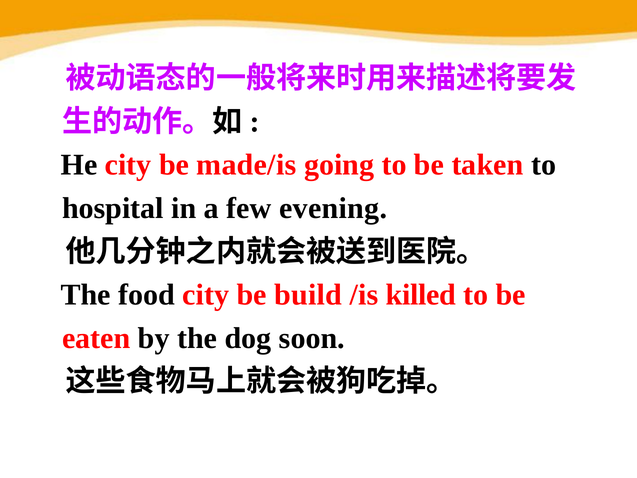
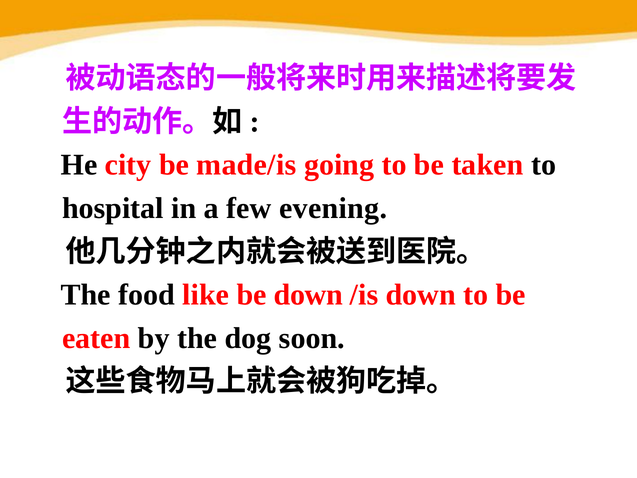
food city: city -> like (206, 295)
be build: build -> down (308, 295)
/is killed: killed -> down (421, 295)
